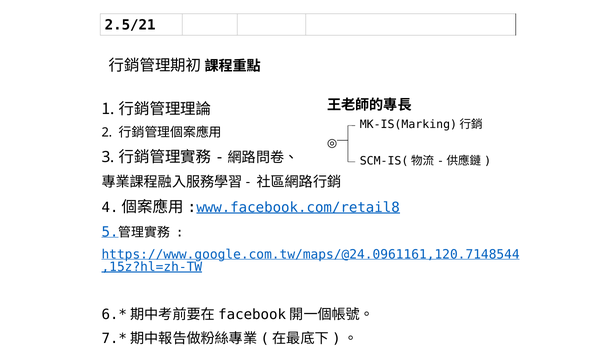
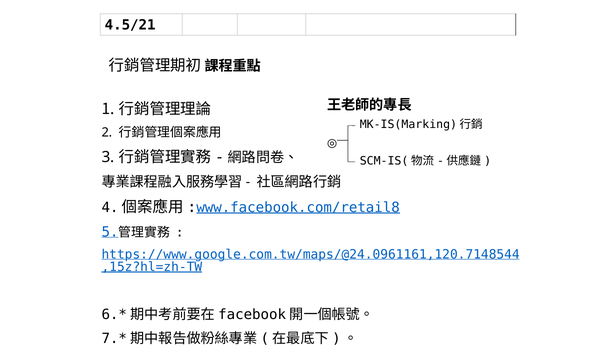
2.5/21: 2.5/21 -> 4.5/21 (130, 25)
